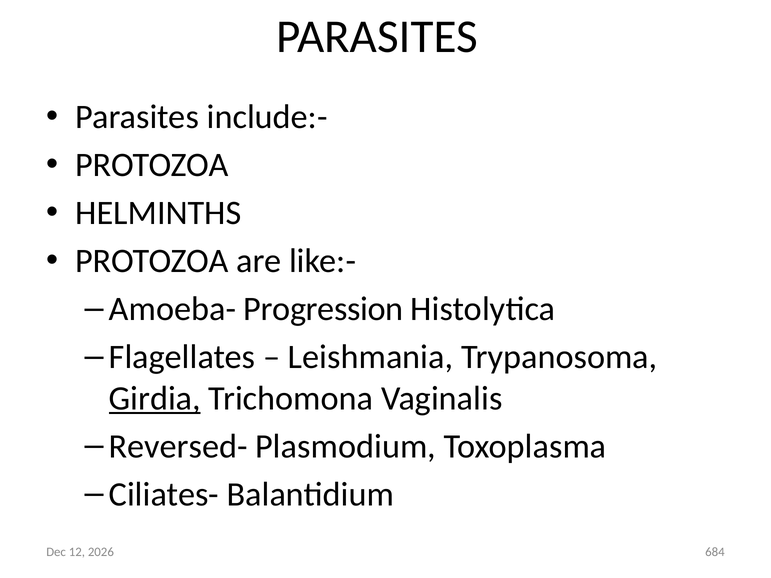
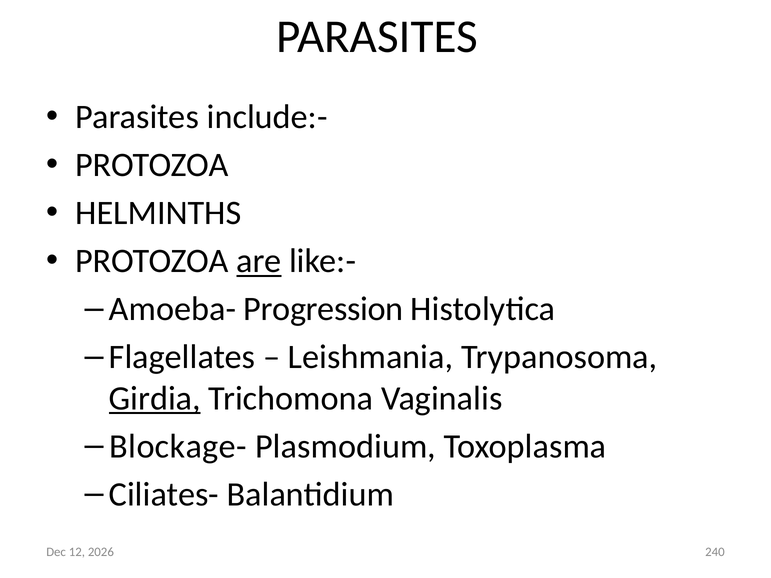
are underline: none -> present (259, 261)
Reversed-: Reversed- -> Blockage- (178, 446)
684: 684 -> 240 (715, 552)
